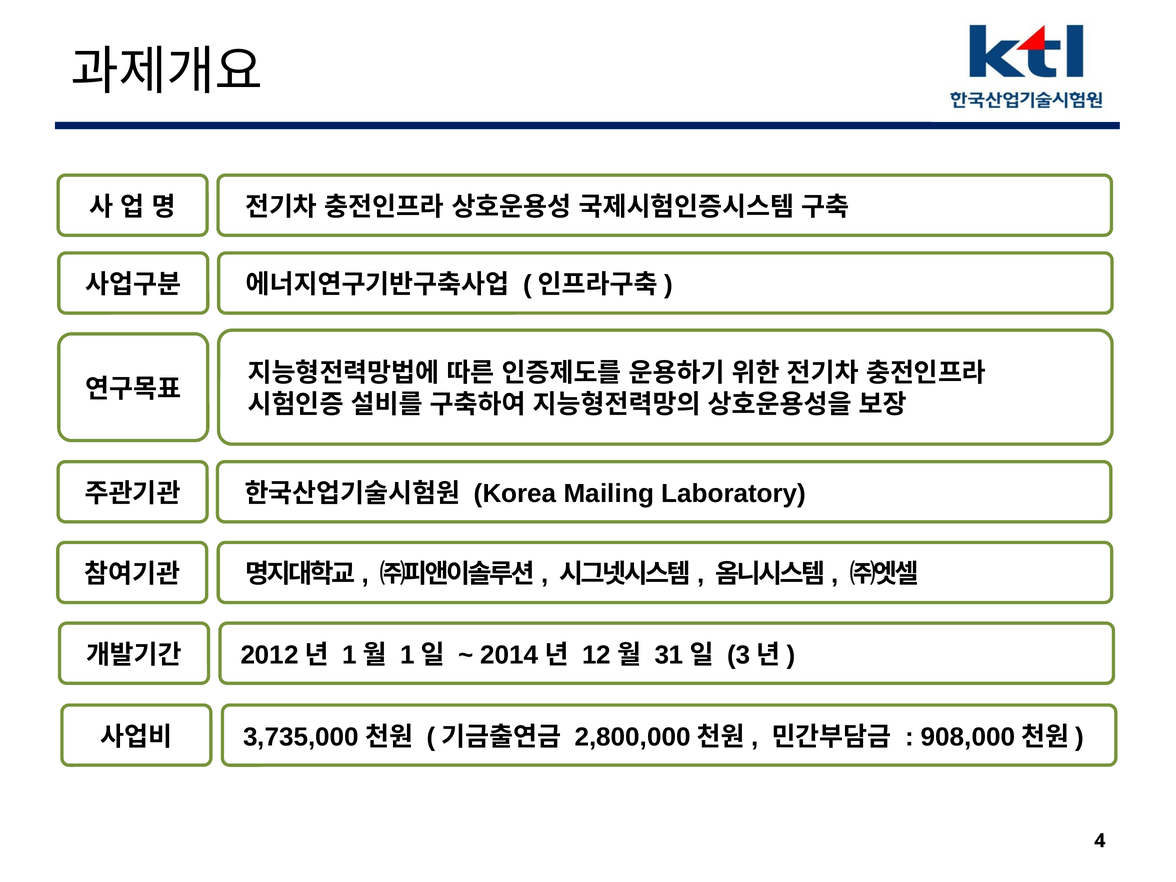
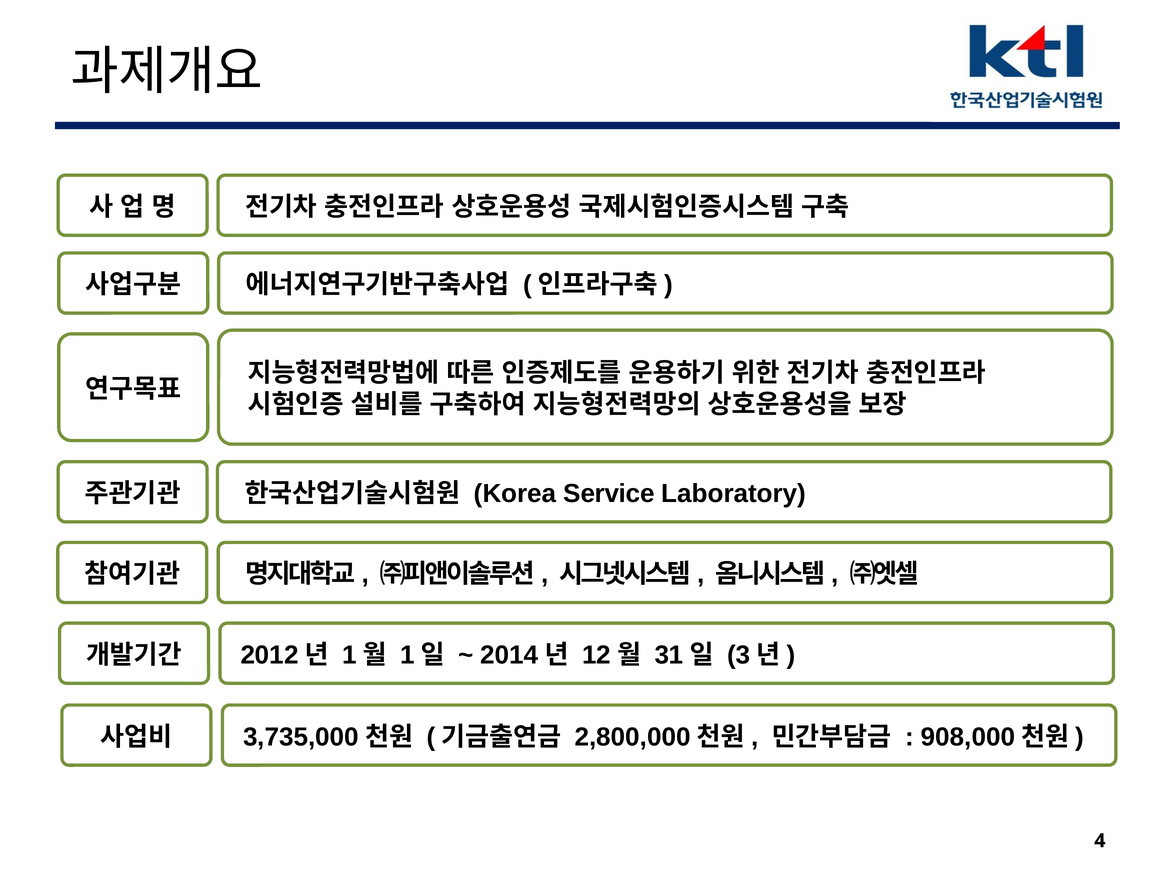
Mailing: Mailing -> Service (609, 494)
